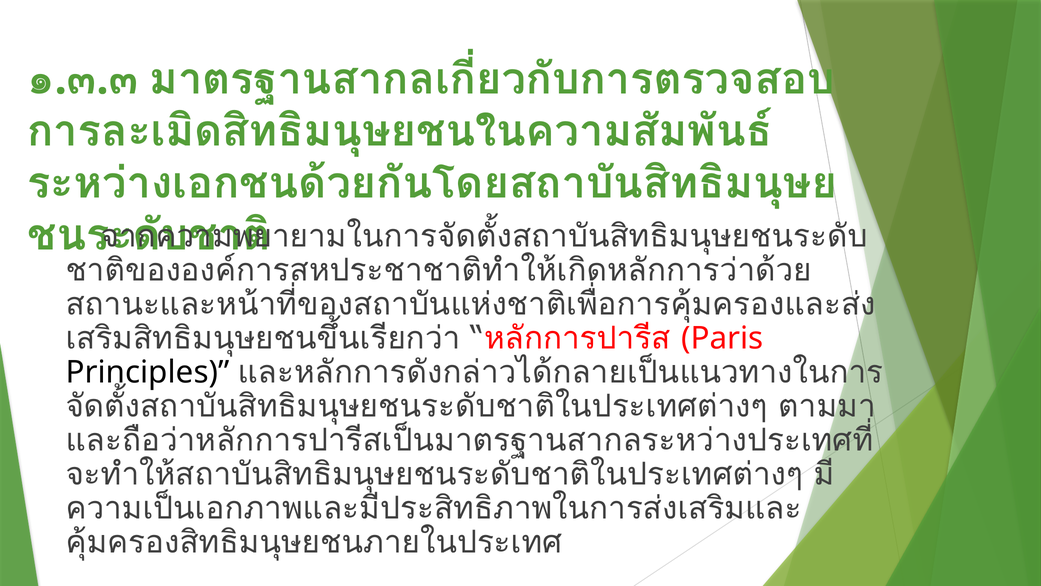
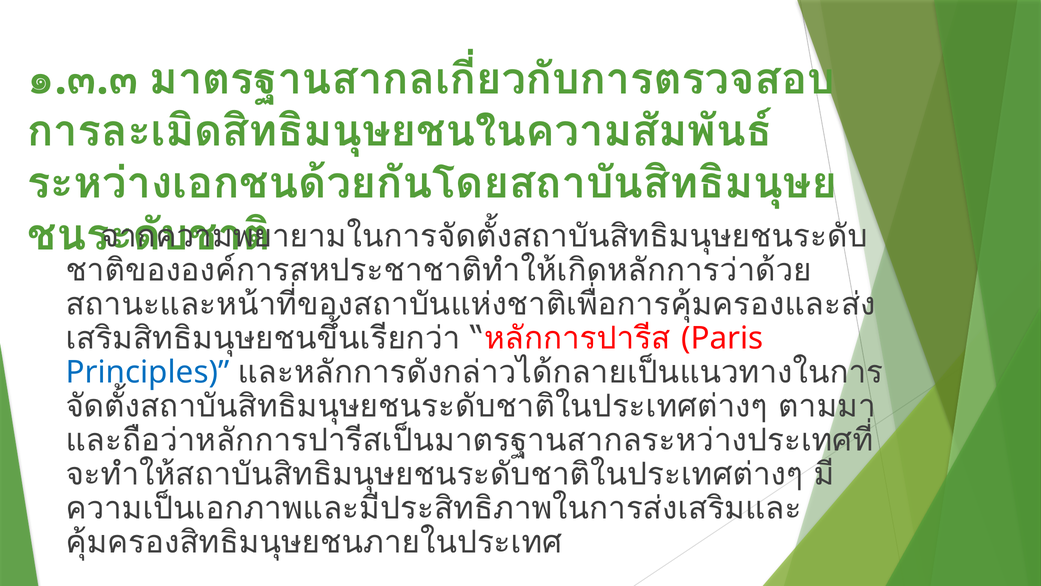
Principles colour: black -> blue (148, 372)
